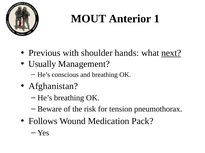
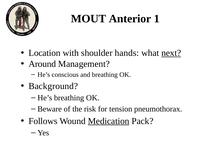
Previous: Previous -> Location (44, 53)
Usually: Usually -> Around (42, 64)
Afghanistan: Afghanistan -> Background (53, 87)
Medication underline: none -> present (109, 122)
